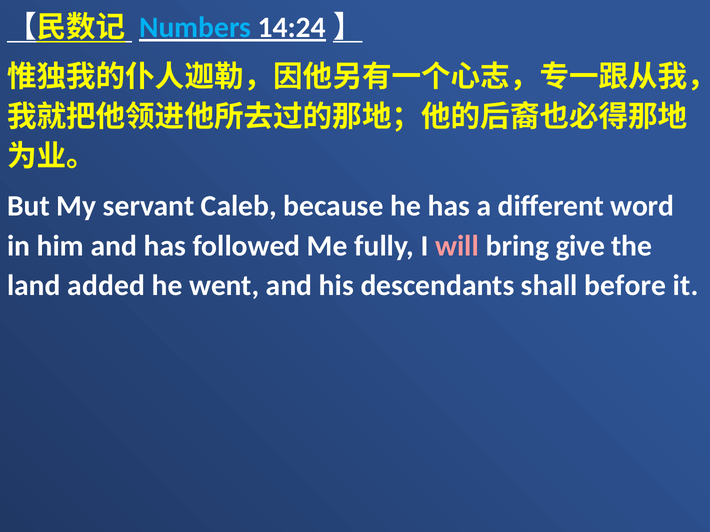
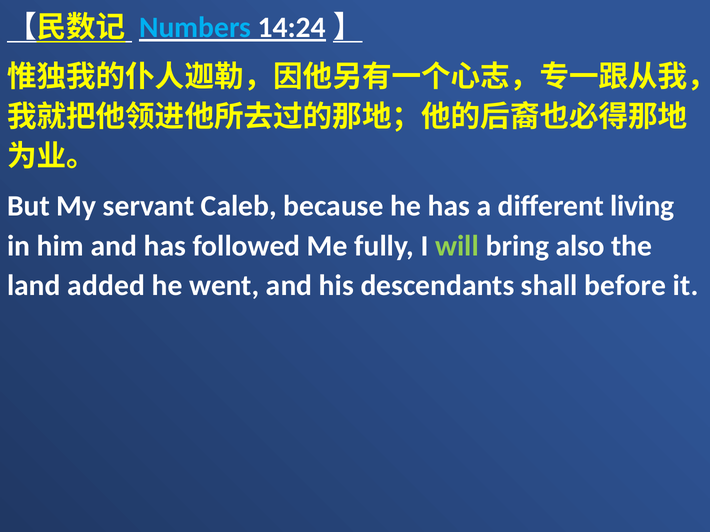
word: word -> living (642, 206)
will colour: pink -> light green (457, 246)
give: give -> also (580, 246)
